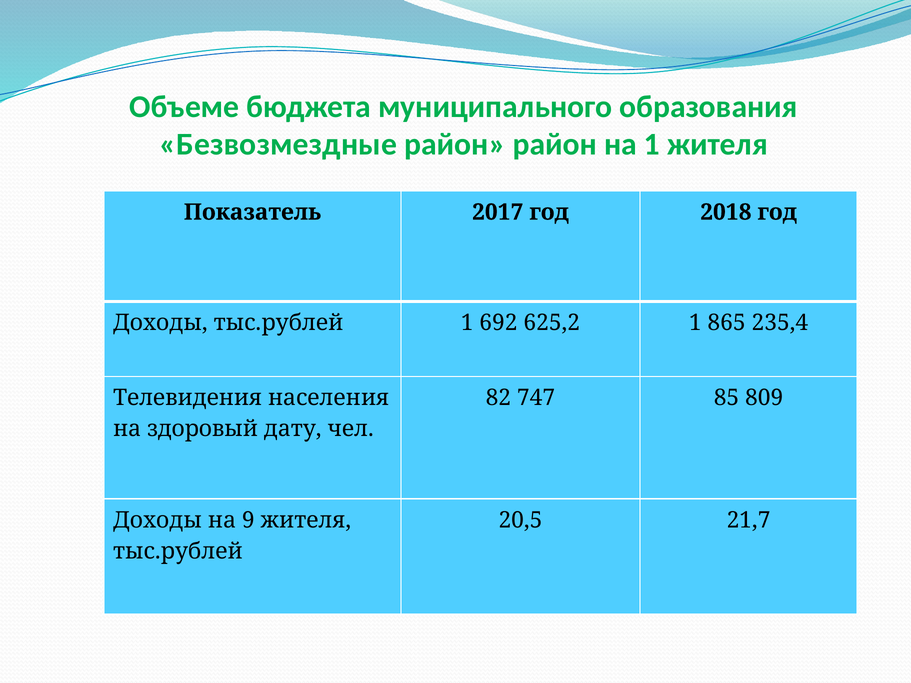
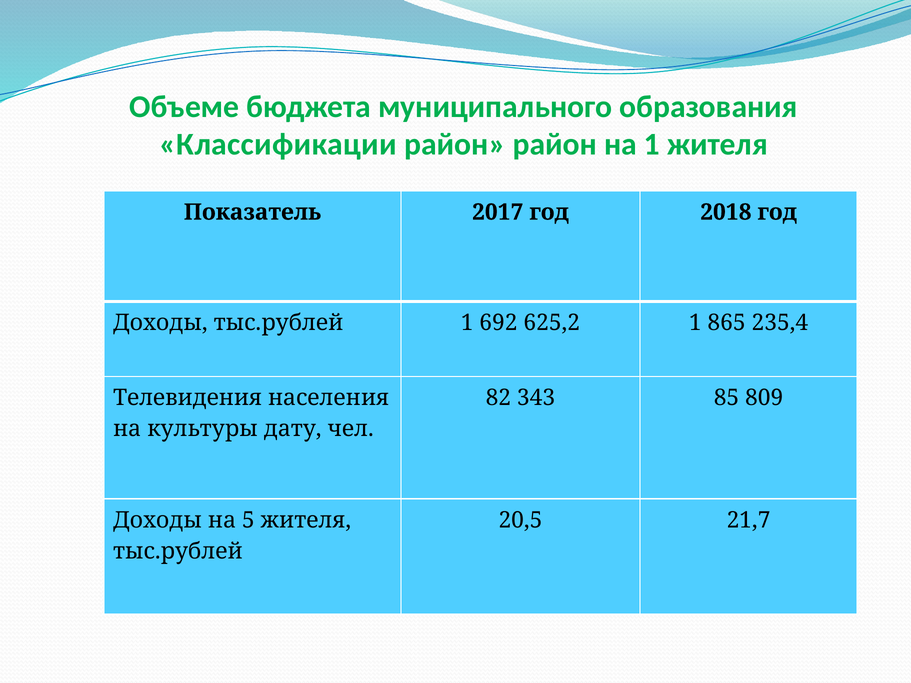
Безвозмездные: Безвозмездные -> Классификации (278, 145)
747: 747 -> 343 (536, 398)
здоровый: здоровый -> культуры (203, 429)
9: 9 -> 5 (248, 520)
